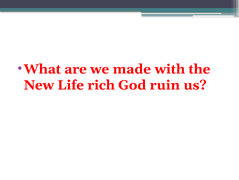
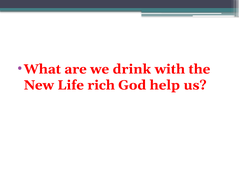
made: made -> drink (132, 69)
ruin: ruin -> help (165, 85)
